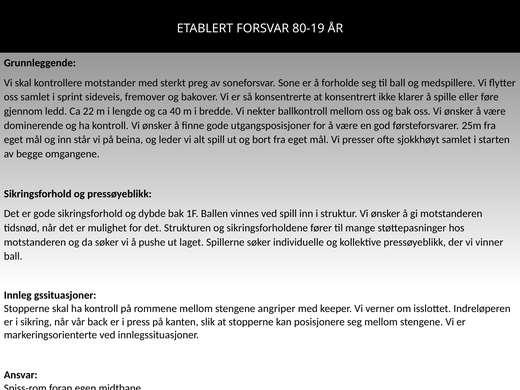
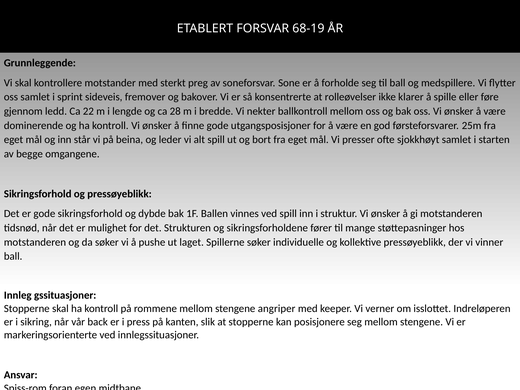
80-19: 80-19 -> 68-19 (308, 28)
konsentrert: konsentrert -> rolleøvelser (350, 97)
40: 40 -> 28 (175, 111)
